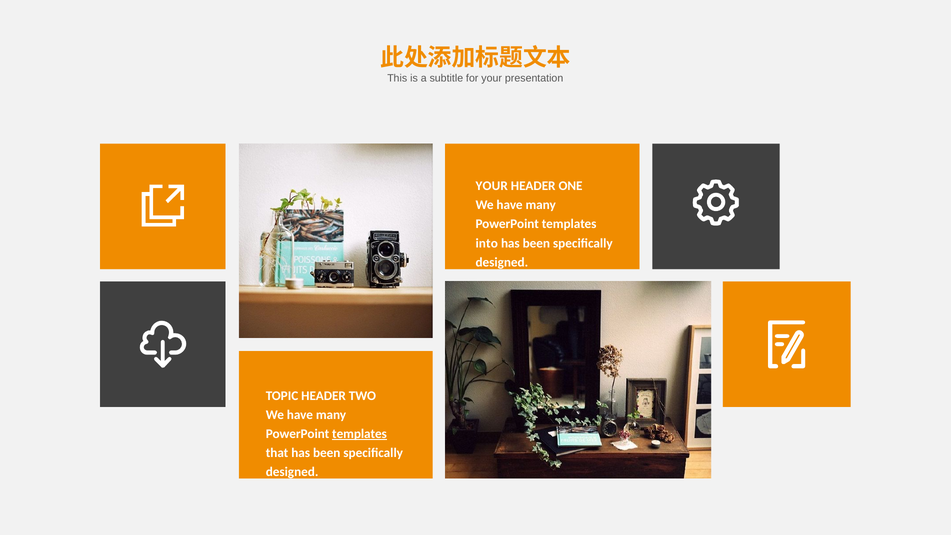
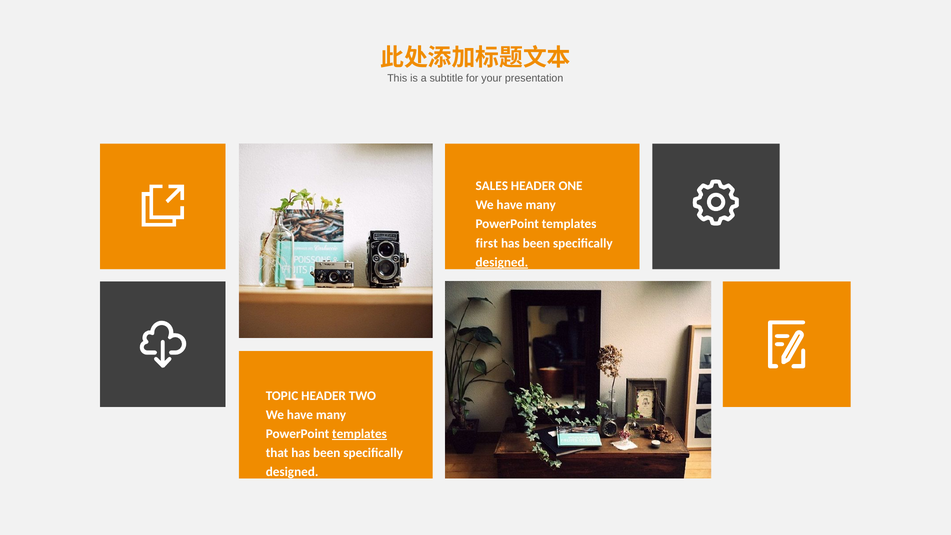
YOUR: YOUR -> SALES (492, 186)
into: into -> first (487, 243)
designed underline: none -> present (502, 262)
